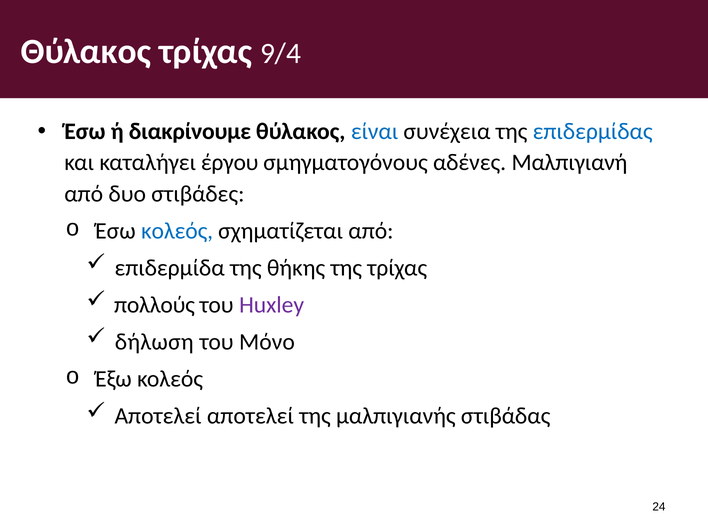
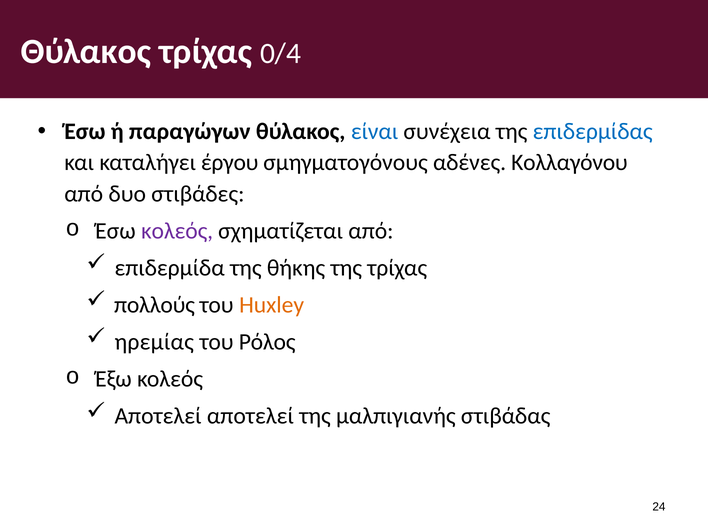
9/4: 9/4 -> 0/4 (281, 54)
διακρίνουμε: διακρίνουμε -> παραγώγων (190, 132)
Μαλπιγιανή: Μαλπιγιανή -> Κολλαγόνου (569, 163)
κολεός colour: blue -> purple (177, 231)
Huxley colour: purple -> orange (272, 305)
δήλωση: δήλωση -> ηρεμίας (154, 342)
Μόνο: Μόνο -> Ρόλος (267, 342)
